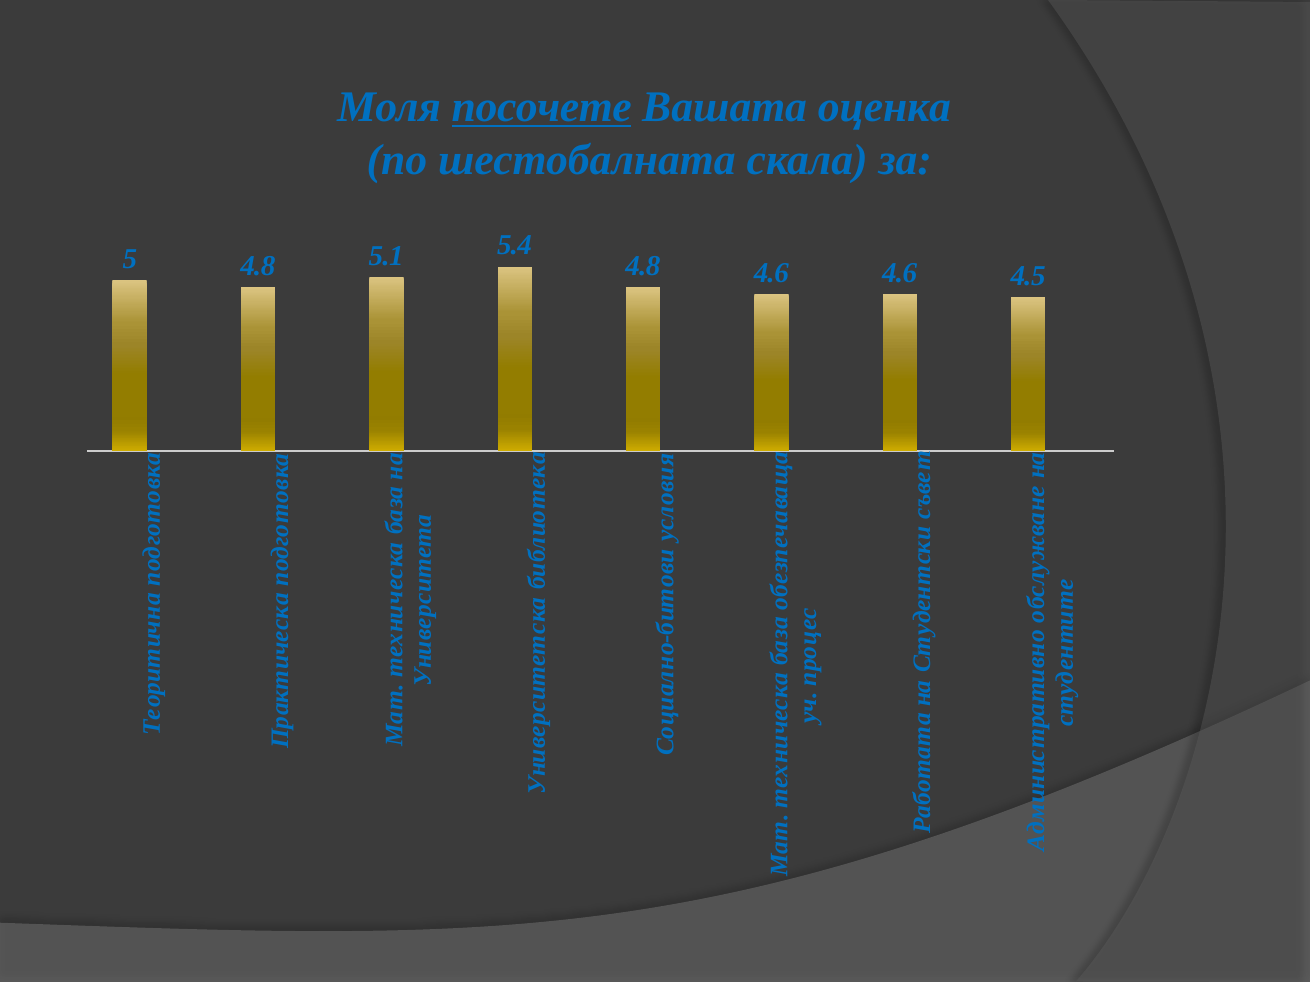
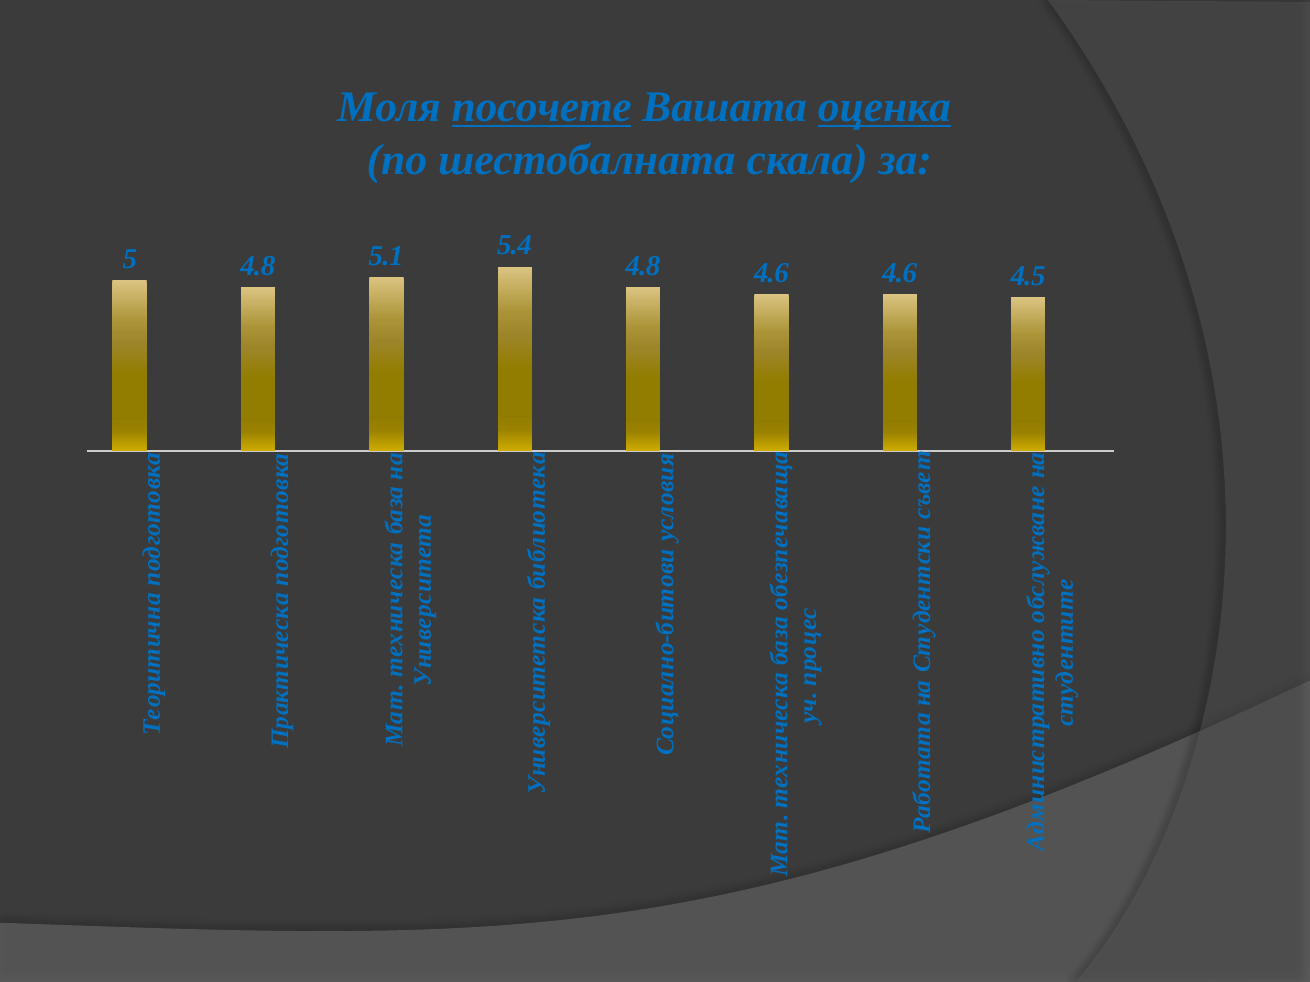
оценка underline: none -> present (884, 107)
